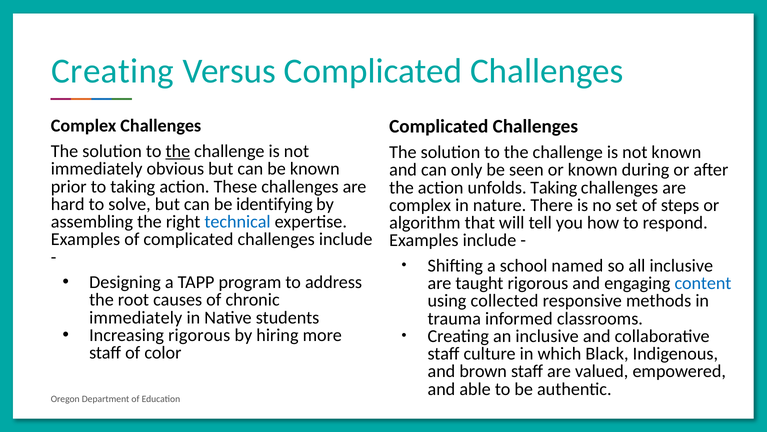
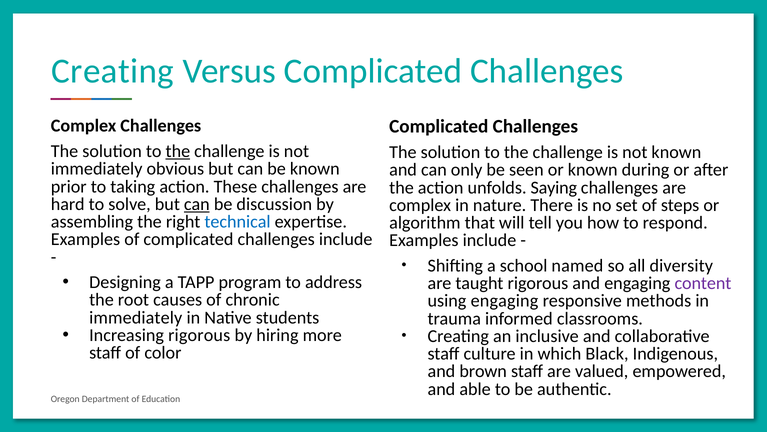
unfolds Taking: Taking -> Saying (554, 187)
can underline: none -> present (197, 204)
identifying: identifying -> discussion (274, 204)
all inclusive: inclusive -> diversity (681, 265)
content colour: blue -> purple (703, 283)
using collected: collected -> engaging (504, 301)
